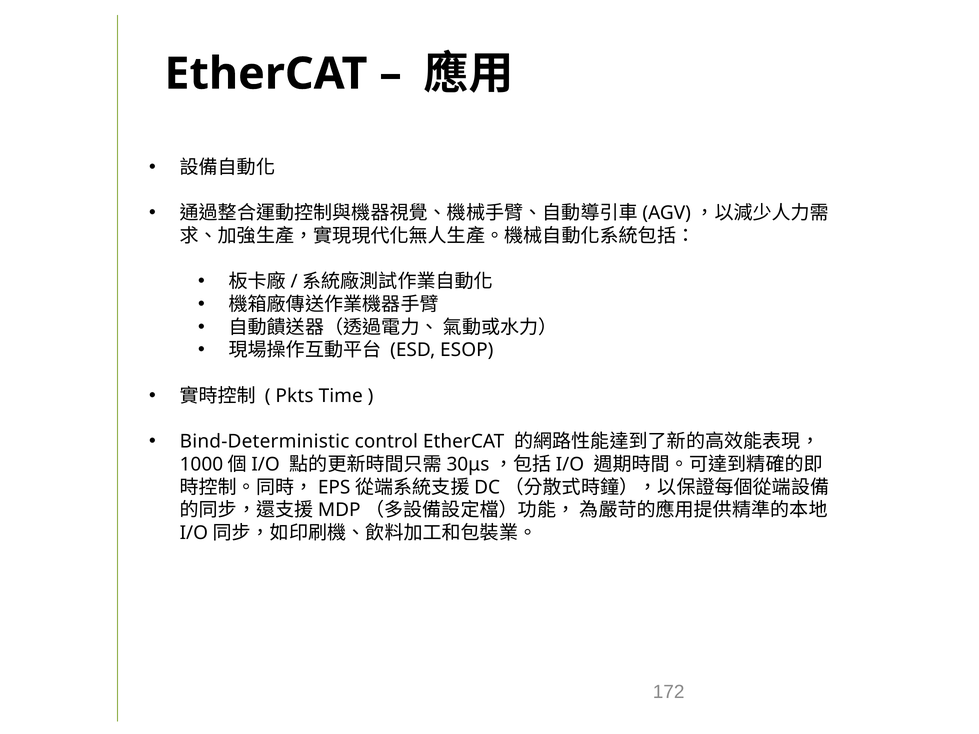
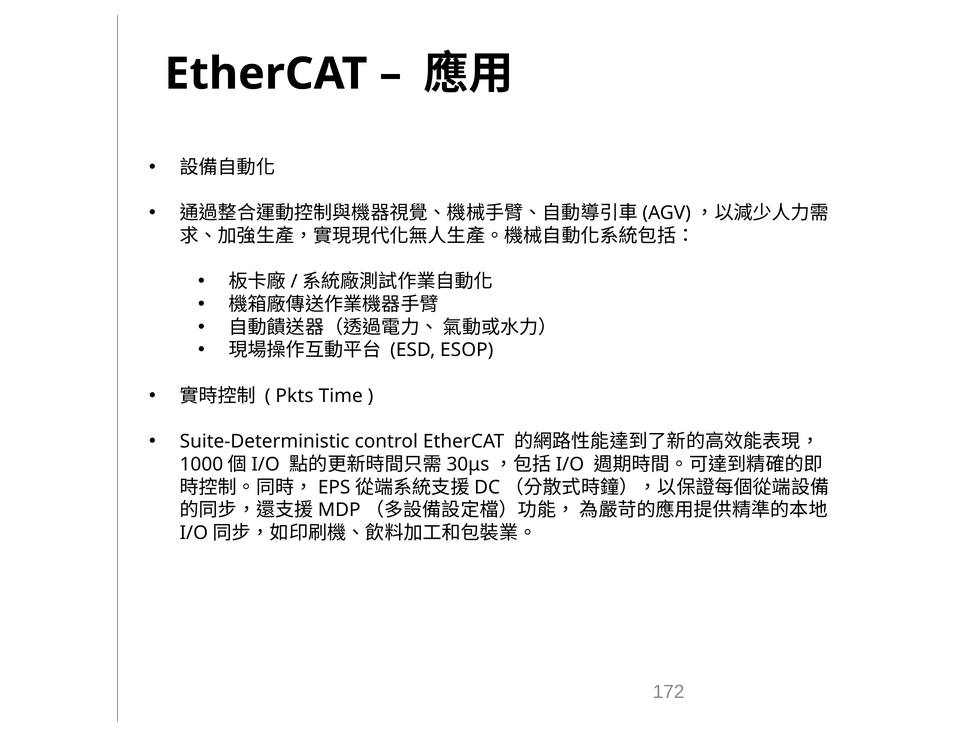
Bind-Deterministic: Bind-Deterministic -> Suite-Deterministic (265, 442)
